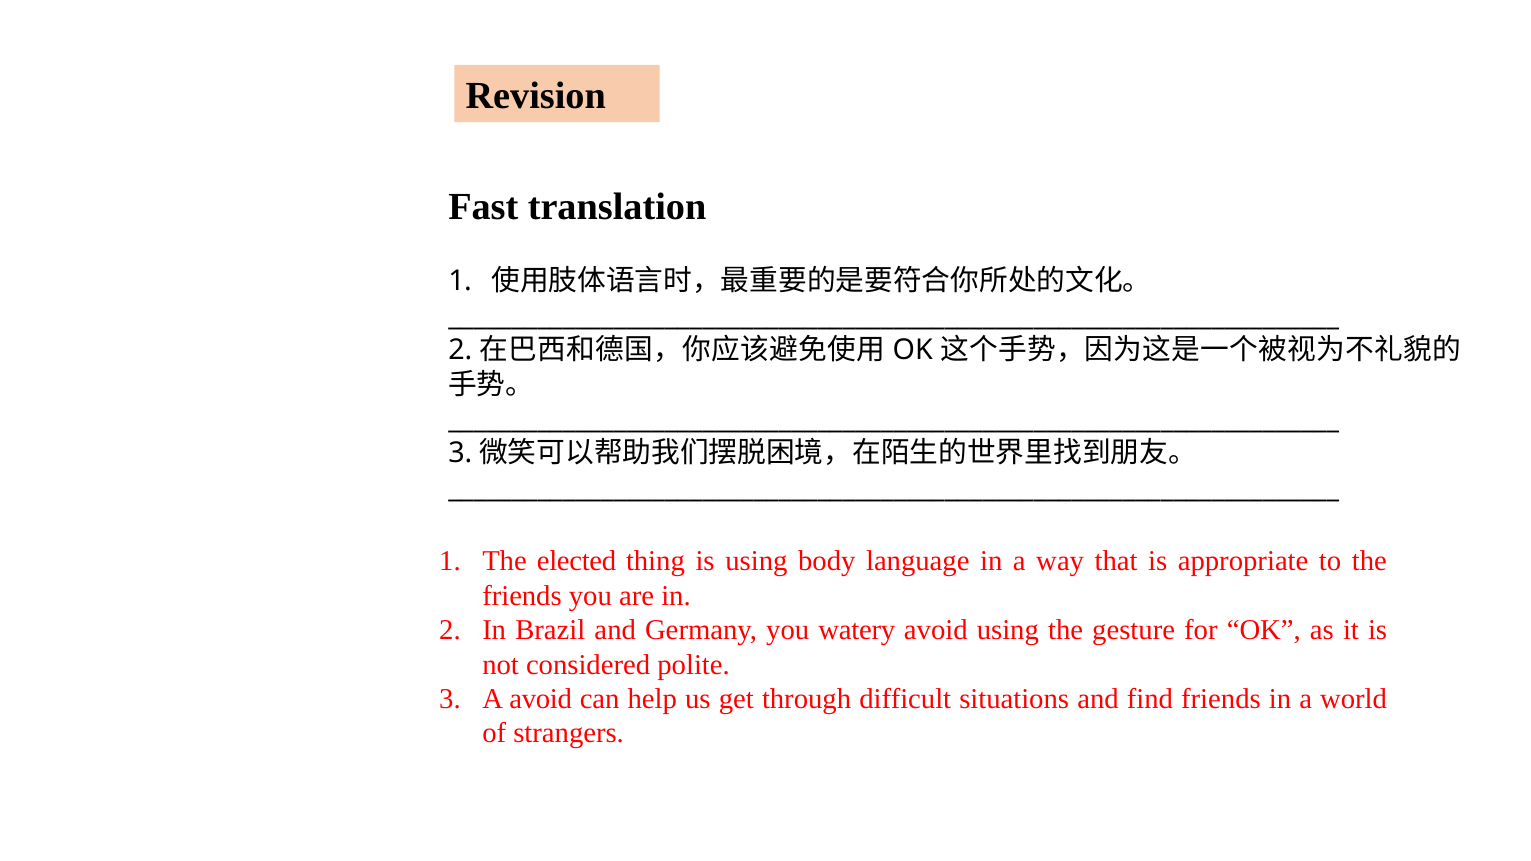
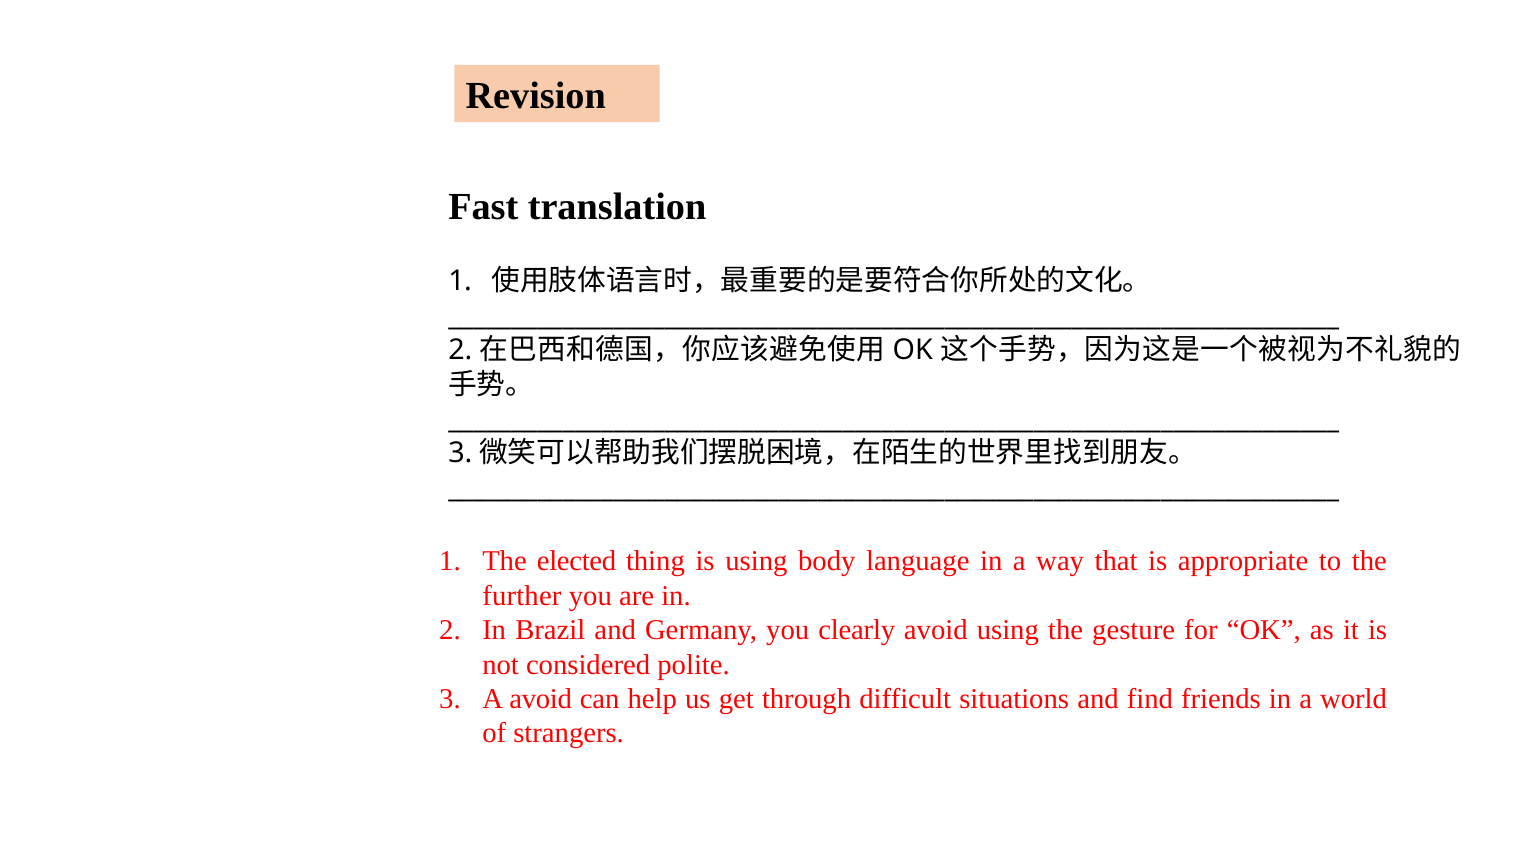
friends: friends -> further (522, 596)
watery: watery -> clearly (857, 630)
